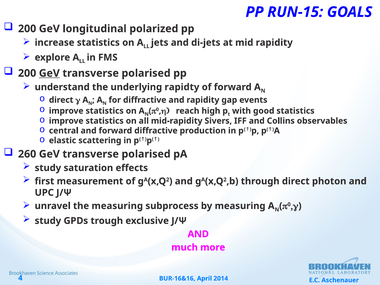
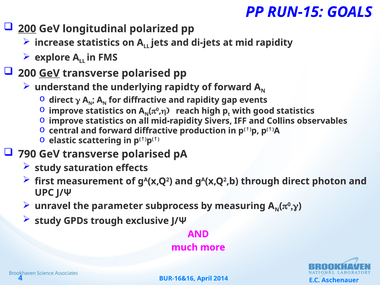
200 underline: none -> present (27, 29)
260: 260 -> 790 (27, 154)
the measuring: measuring -> parameter (117, 206)
